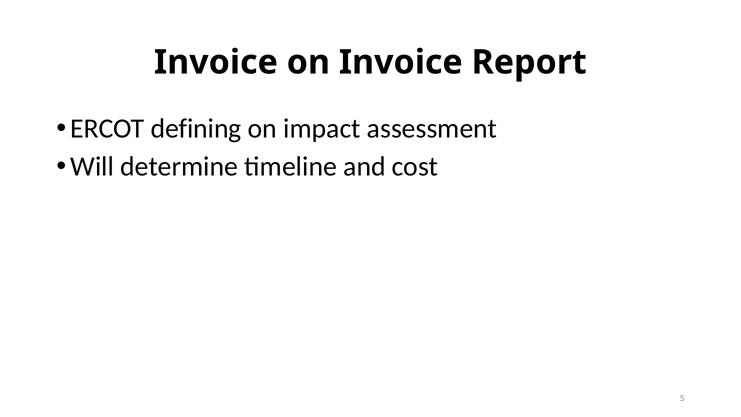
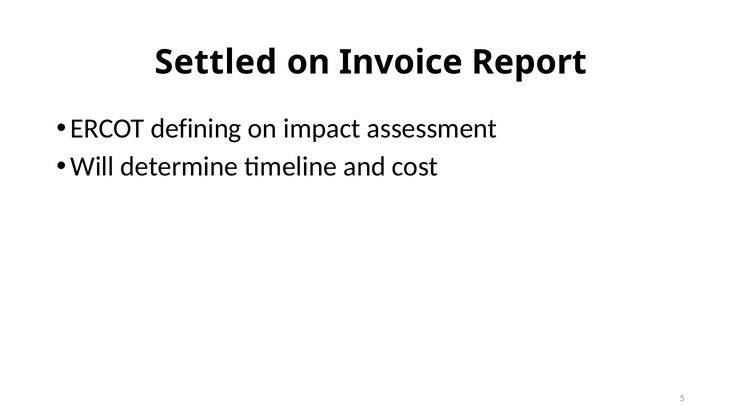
Invoice: Invoice -> Settled (216, 62)
